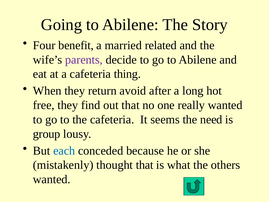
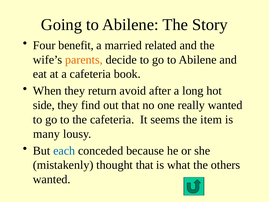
parents colour: purple -> orange (84, 60)
thing: thing -> book (127, 74)
free: free -> side (44, 105)
need: need -> item (211, 119)
group: group -> many (46, 134)
